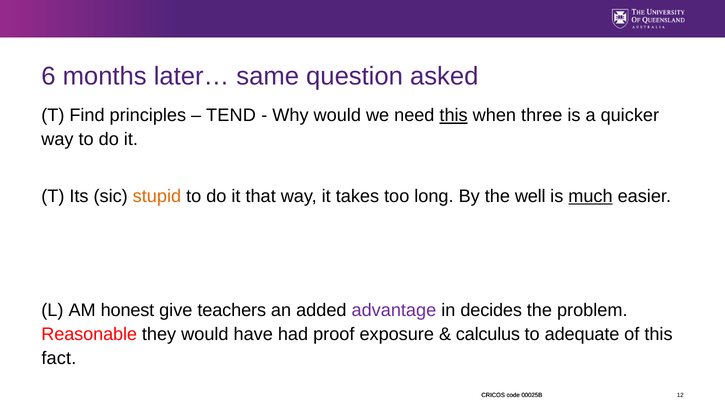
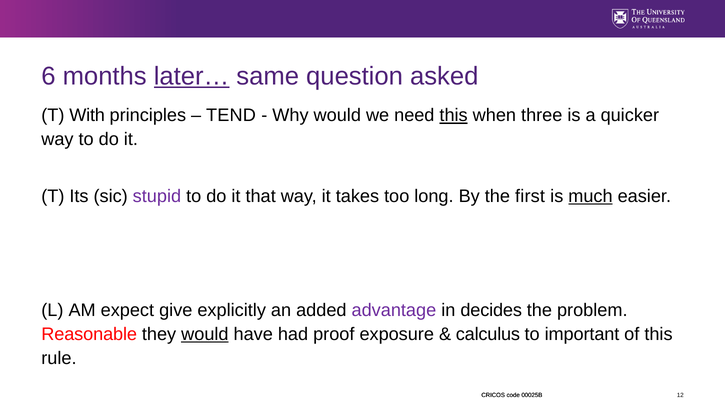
later… underline: none -> present (192, 76)
Find: Find -> With (87, 115)
stupid colour: orange -> purple (157, 196)
well: well -> first (530, 196)
honest: honest -> expect (127, 310)
teachers: teachers -> explicitly (232, 310)
would underline: none -> present (205, 334)
adequate: adequate -> important (582, 334)
fact: fact -> rule (59, 358)
